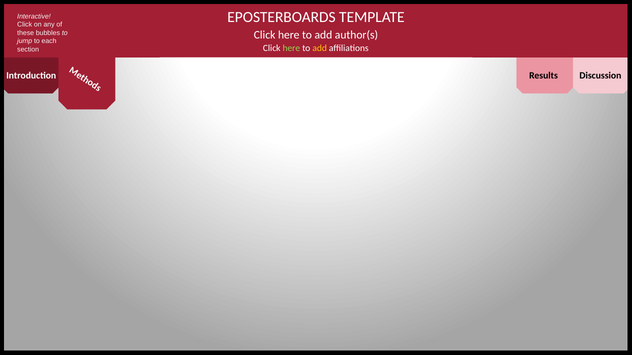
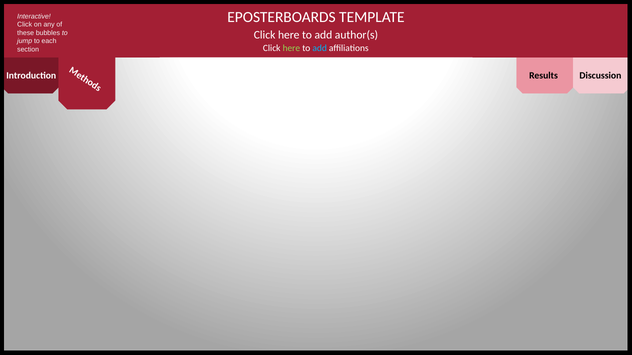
add colour: yellow -> light blue (320, 48)
